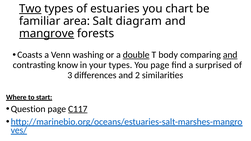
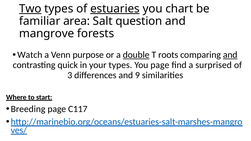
estuaries underline: none -> present (115, 9)
diagram: diagram -> question (139, 21)
mangrove underline: present -> none (47, 34)
Coasts: Coasts -> Watch (30, 55)
washing: washing -> purpose (88, 55)
body: body -> roots (168, 55)
know: know -> quick (68, 65)
2: 2 -> 9 (137, 75)
Question: Question -> Breeding (28, 109)
C117 underline: present -> none (78, 109)
